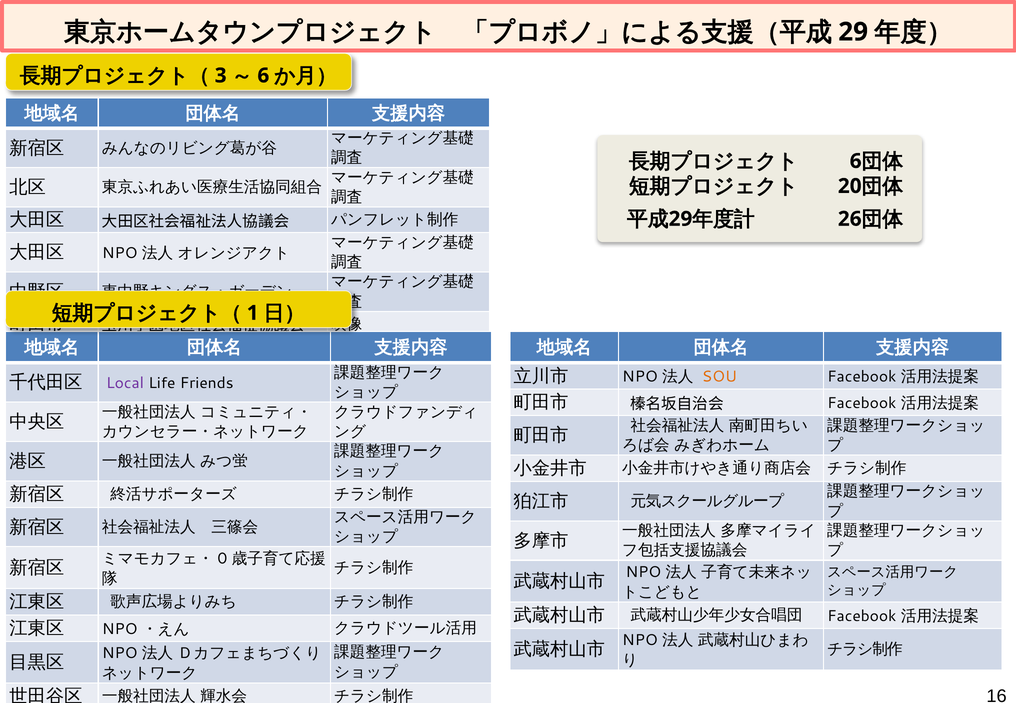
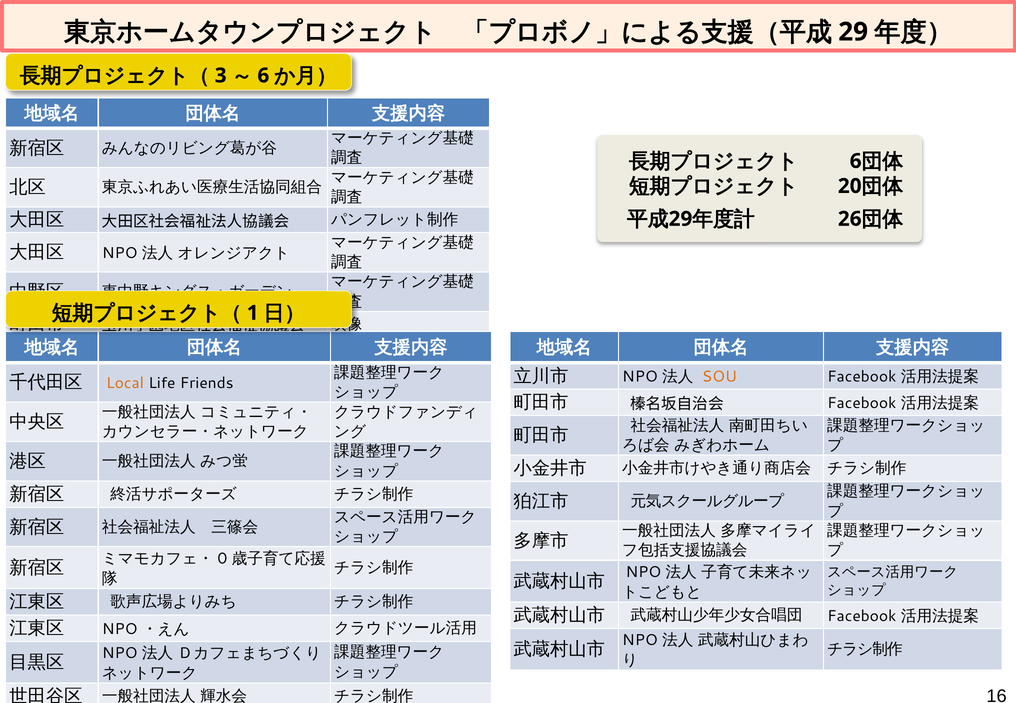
Local colour: purple -> orange (125, 383)
